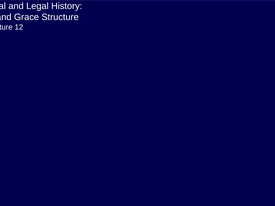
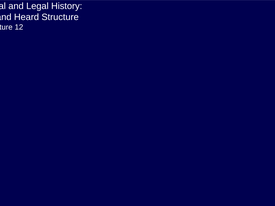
Grace: Grace -> Heard (27, 17)
